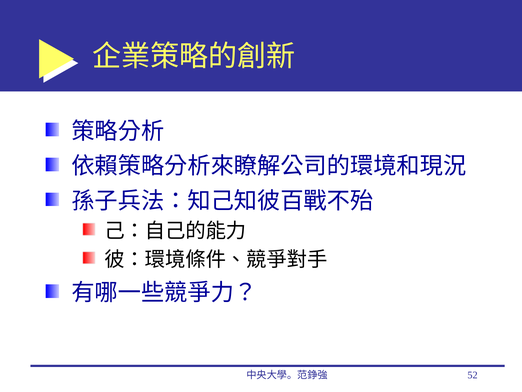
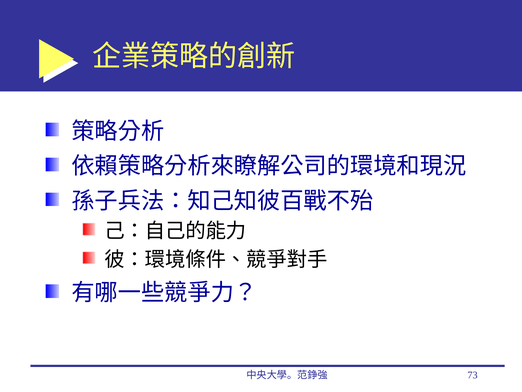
52: 52 -> 73 (473, 375)
